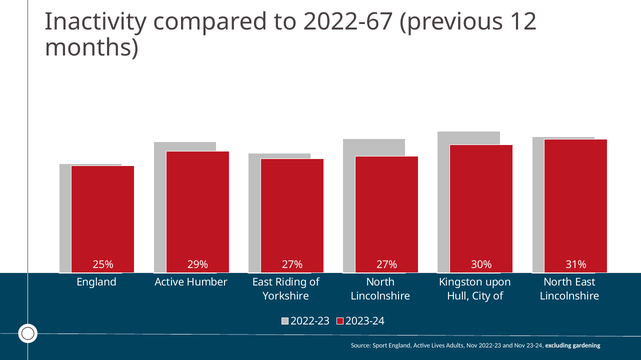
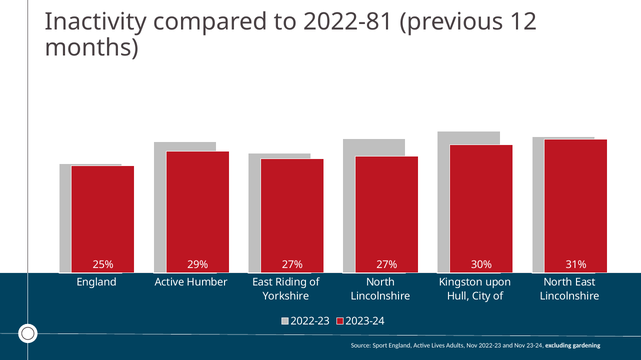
2022-67: 2022-67 -> 2022-81 (348, 22)
